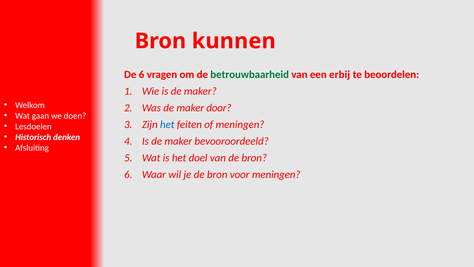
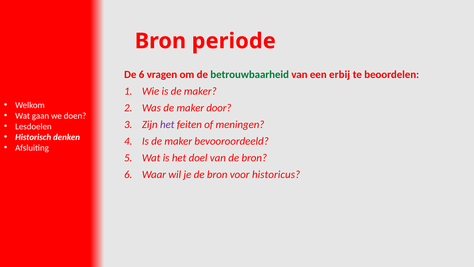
kunnen: kunnen -> periode (234, 41)
het colour: blue -> purple (167, 124)
voor meningen: meningen -> historicus (276, 174)
